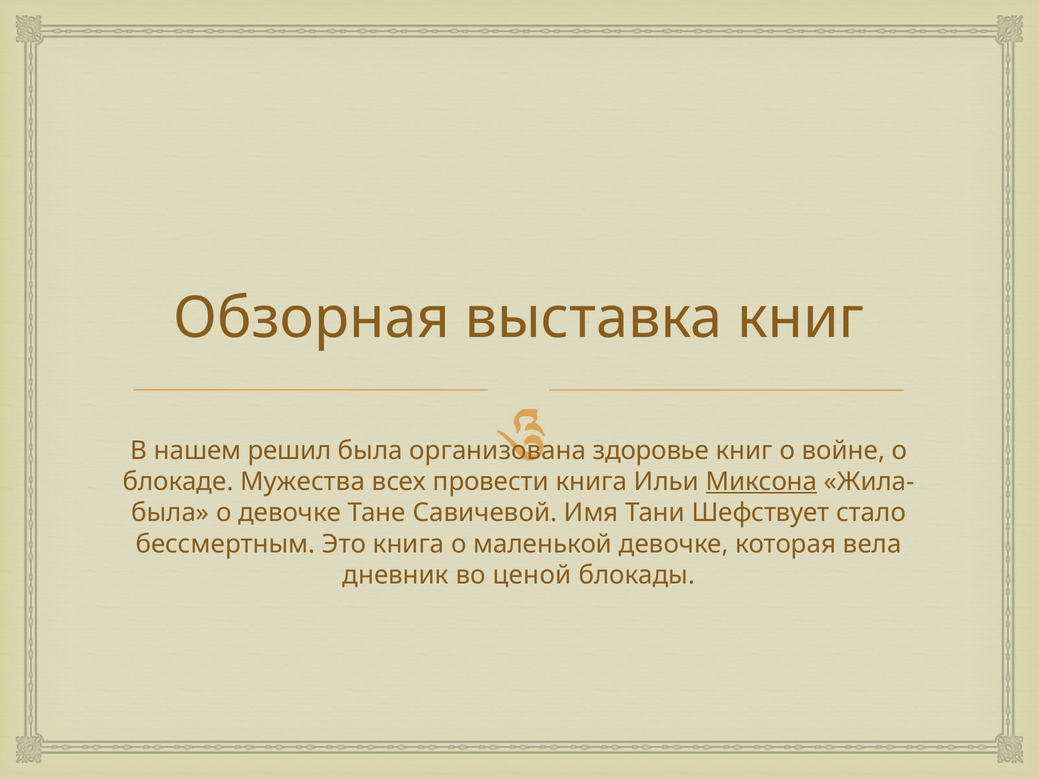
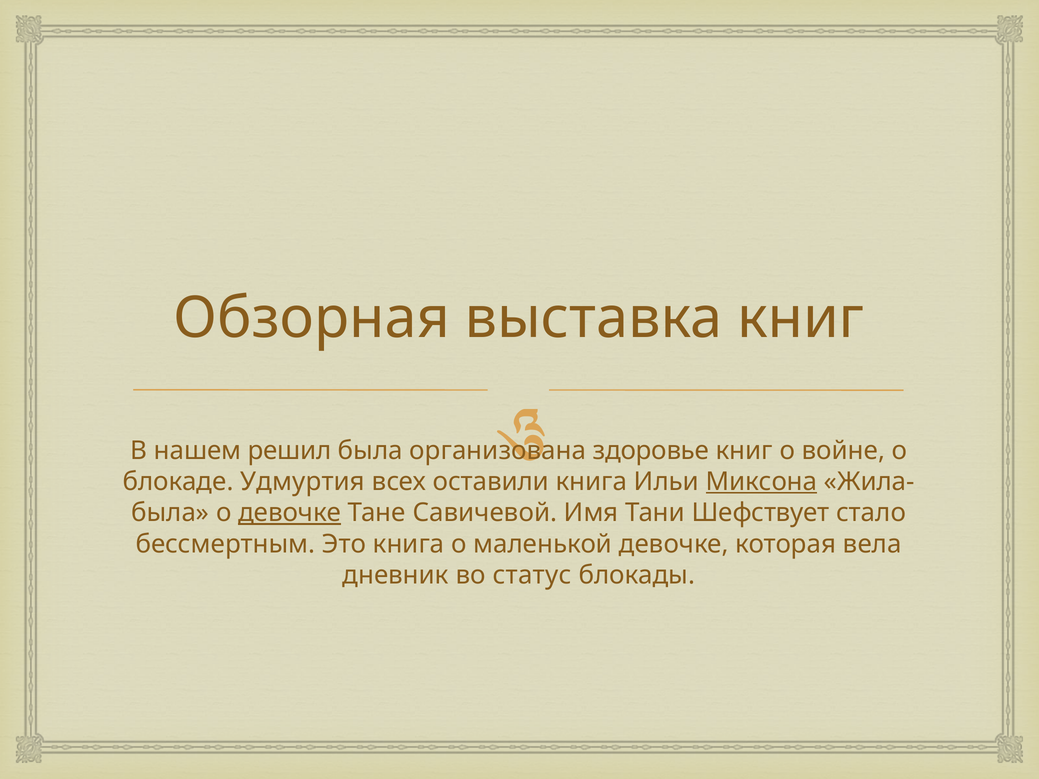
Мужества: Мужества -> Удмуртия (303, 482)
провести: провести -> оставили (491, 482)
девочке underline: none -> present (290, 513)
ценой: ценой -> статус (532, 575)
